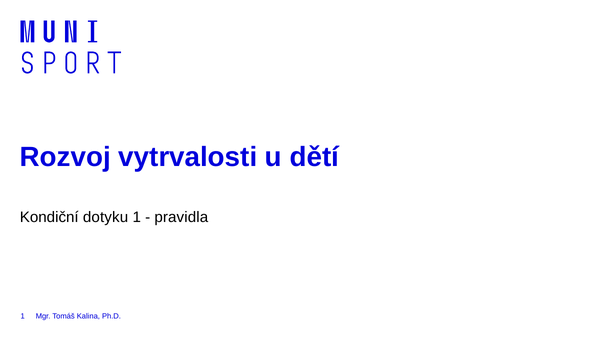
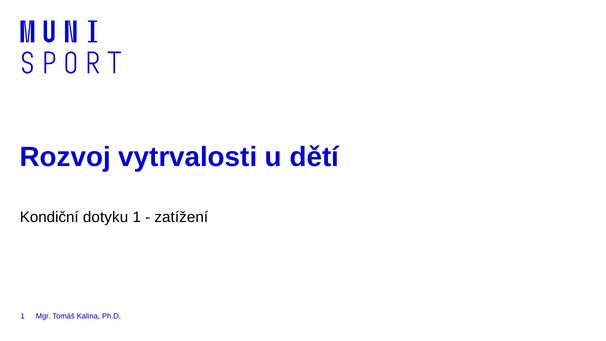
pravidla: pravidla -> zatížení (181, 217)
